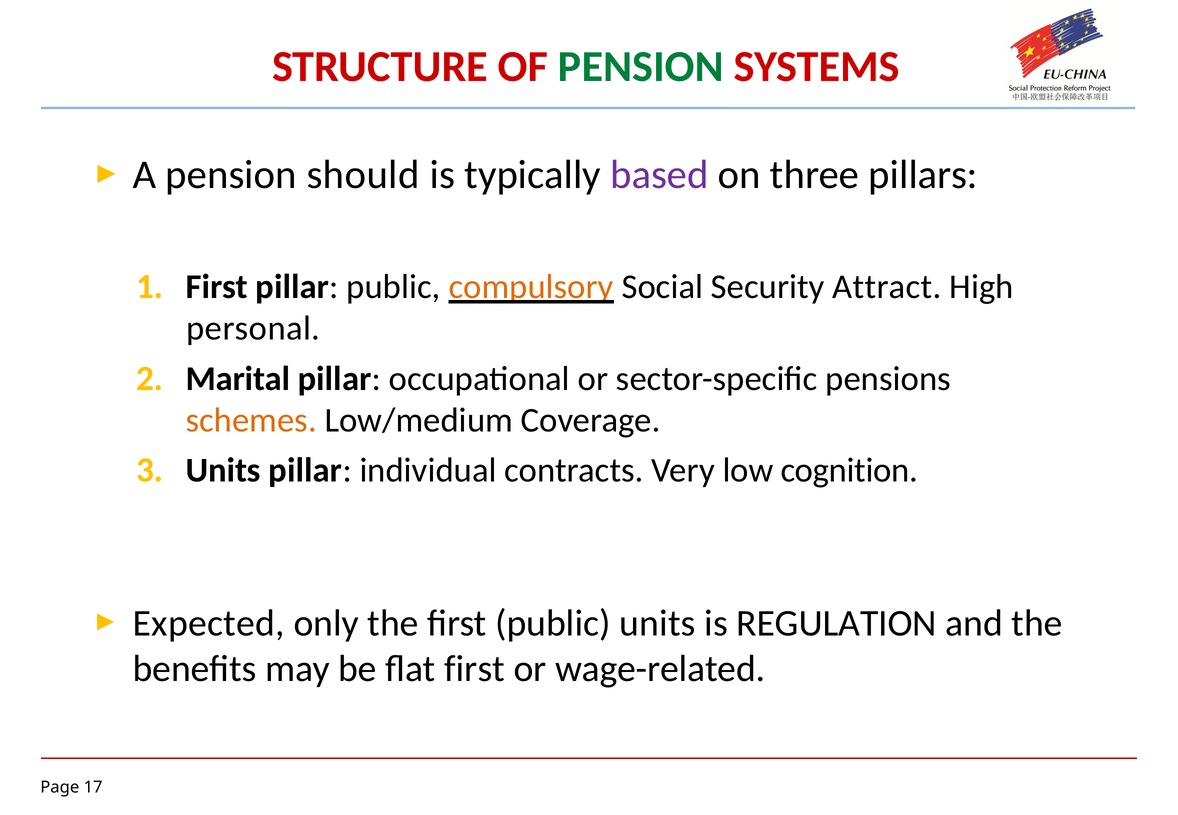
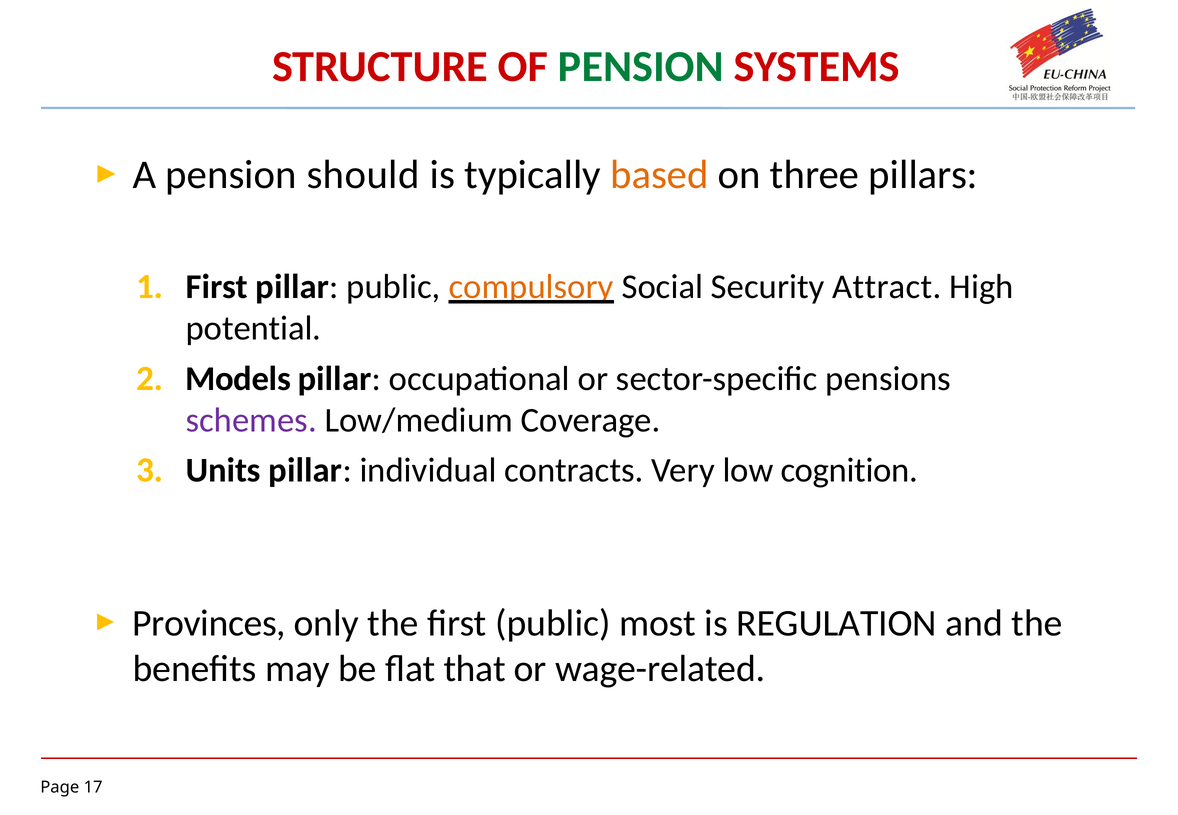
based colour: purple -> orange (659, 175)
personal: personal -> potential (253, 329)
Marital: Marital -> Models (238, 379)
schemes colour: orange -> purple (251, 421)
Expected: Expected -> Provinces (209, 624)
public units: units -> most (658, 624)
flat first: first -> that (475, 669)
